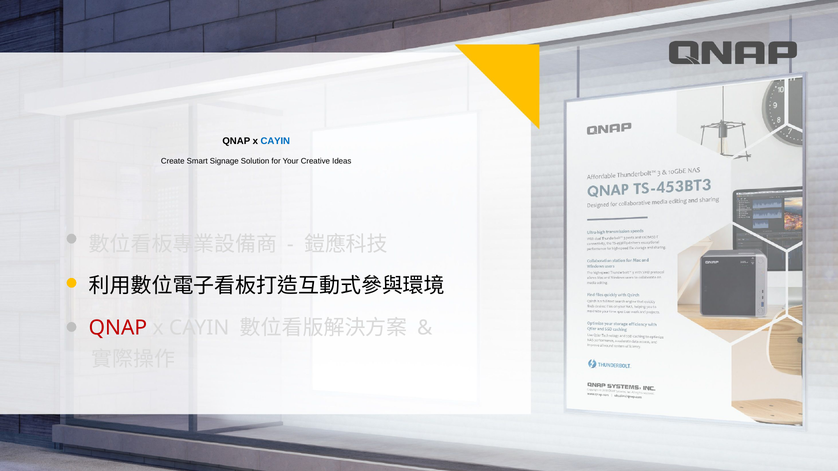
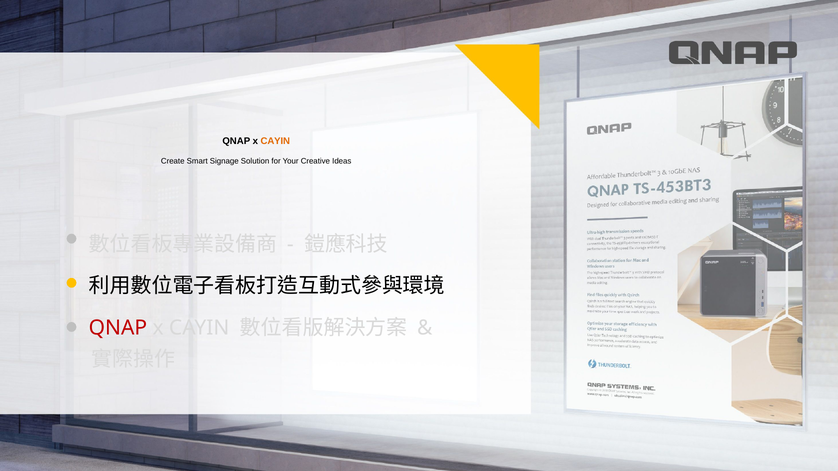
CAYIN colour: blue -> orange (275, 141)
